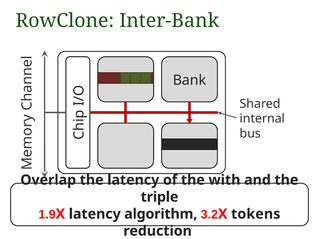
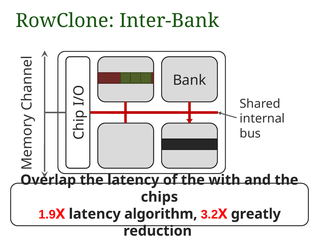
triple: triple -> chips (159, 197)
tokens: tokens -> greatly (256, 214)
